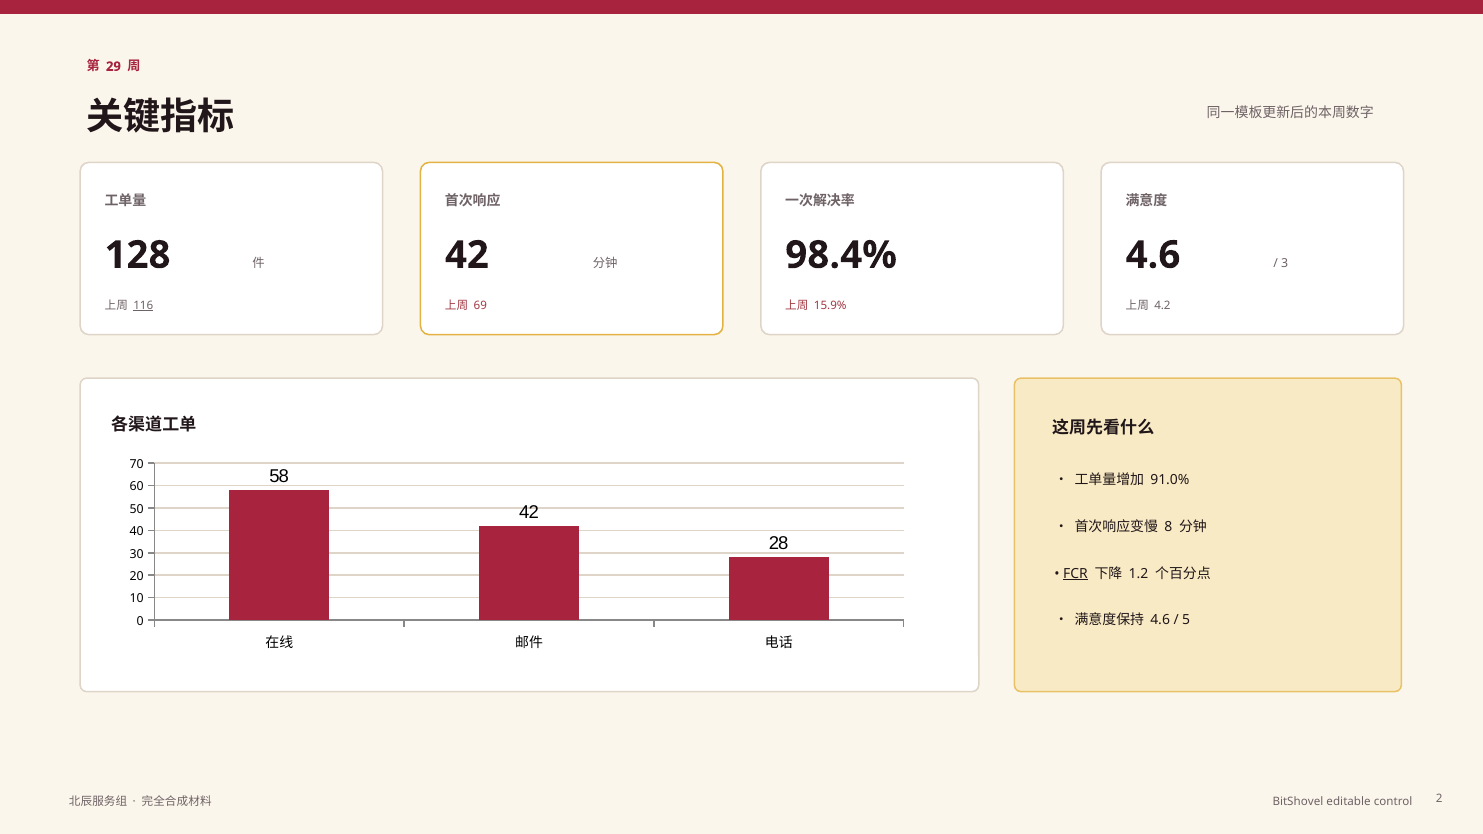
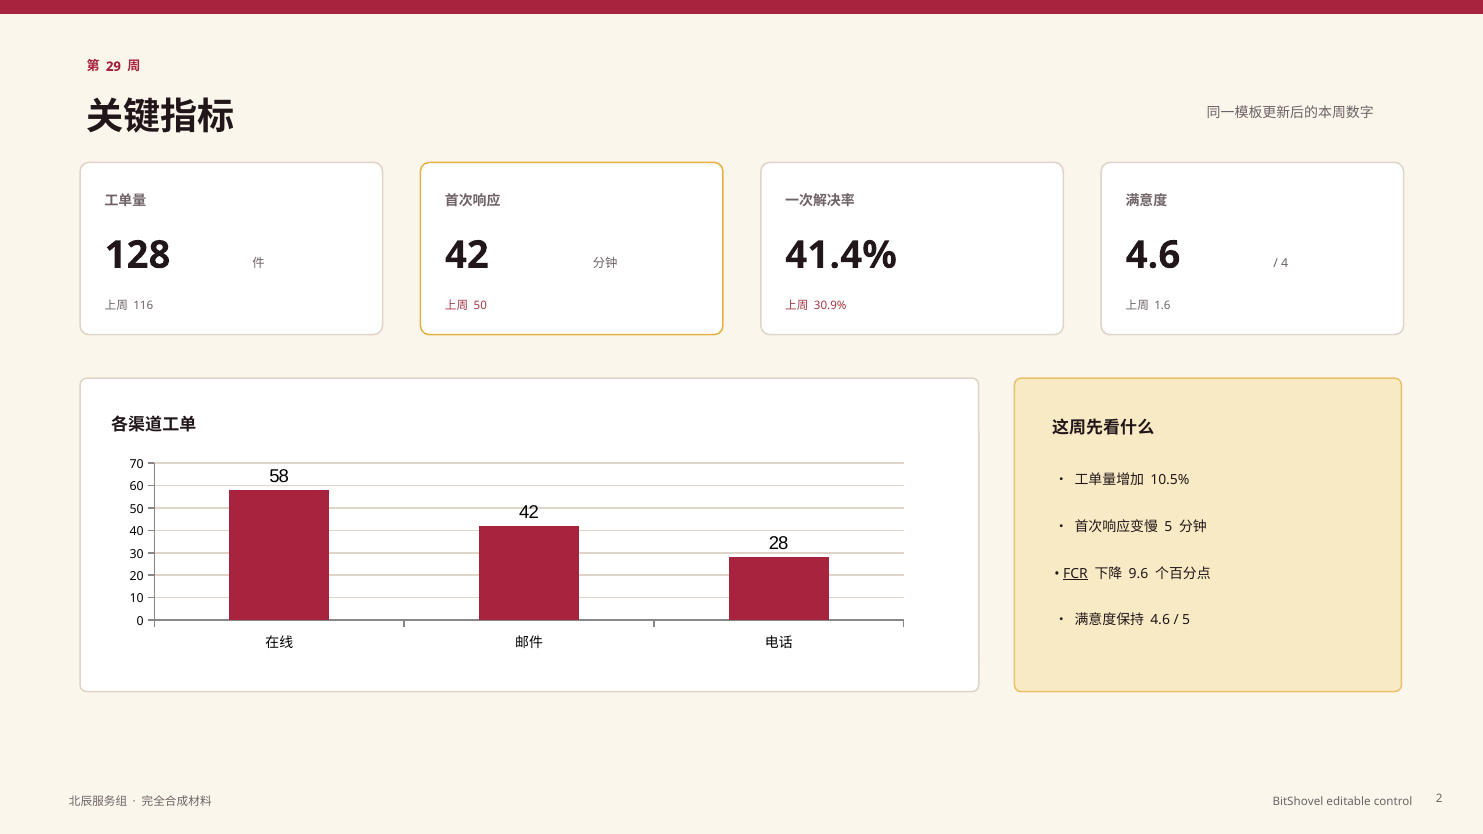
98.4%: 98.4% -> 41.4% (841, 255)
3: 3 -> 4 (1285, 263)
116 underline: present -> none (143, 305)
69: 69 -> 50 (480, 305)
15.9%: 15.9% -> 30.9% (830, 305)
4.2: 4.2 -> 1.6 (1162, 305)
91.0%: 91.0% -> 10.5% (1170, 480)
8: 8 -> 5 (1168, 527)
1.2: 1.2 -> 9.6 (1138, 574)
